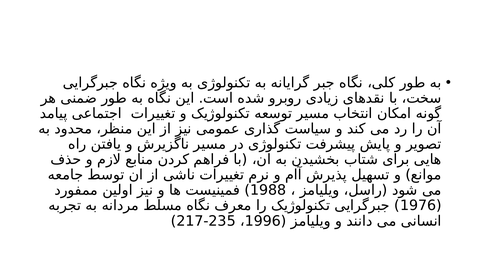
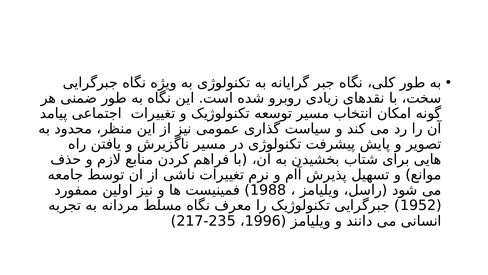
1976: 1976 -> 1952 (418, 205)
